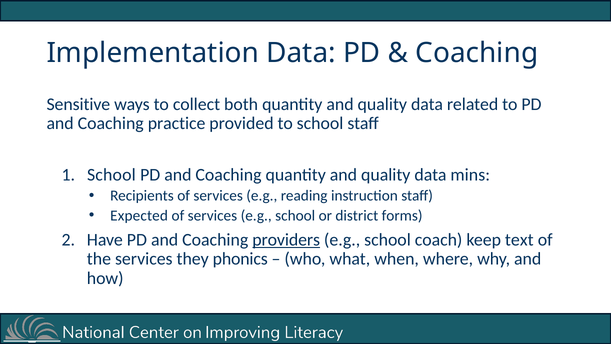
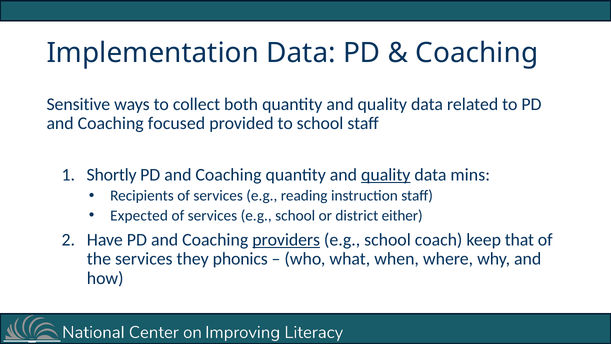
practice: practice -> focused (176, 123)
School: School -> Shortly (112, 175)
quality underline: none -> present (386, 175)
forms: forms -> either (402, 215)
text: text -> that (519, 240)
